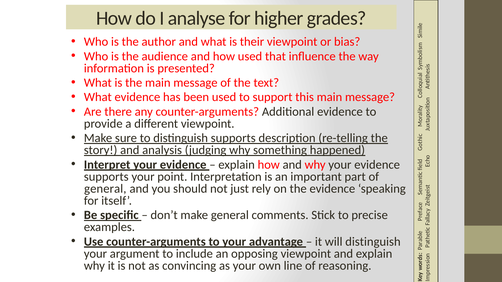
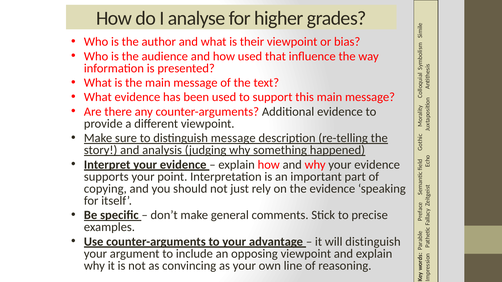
distinguish supports: supports -> message (233, 138)
general: general -> copying (105, 189)
